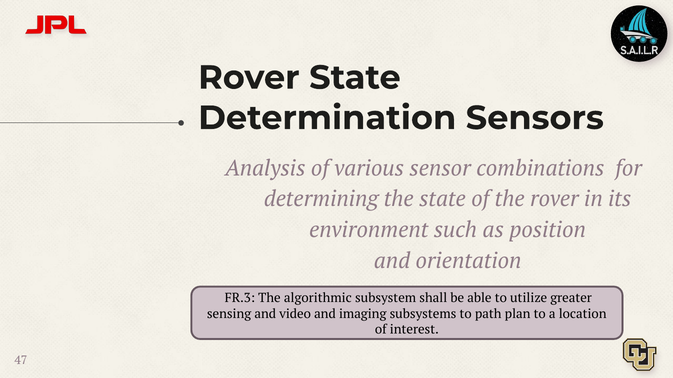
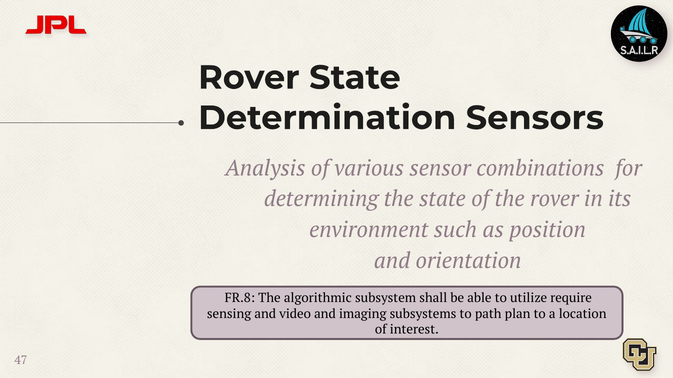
FR.3: FR.3 -> FR.8 (240, 298)
greater: greater -> require (571, 298)
